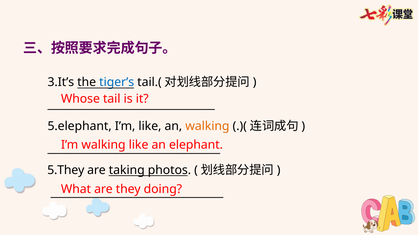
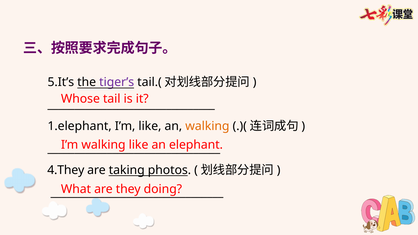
3.It’s: 3.It’s -> 5.It’s (61, 82)
tiger’s colour: blue -> purple (117, 82)
5.elephant: 5.elephant -> 1.elephant (80, 126)
5.They: 5.They -> 4.They (66, 170)
